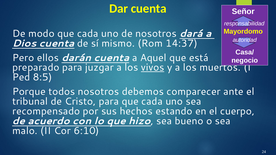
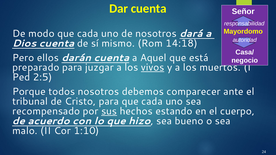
14:37: 14:37 -> 14:18 (182, 43)
8:5: 8:5 -> 2:5 (42, 77)
sus underline: none -> present (109, 111)
6:10: 6:10 -> 1:10 (86, 131)
